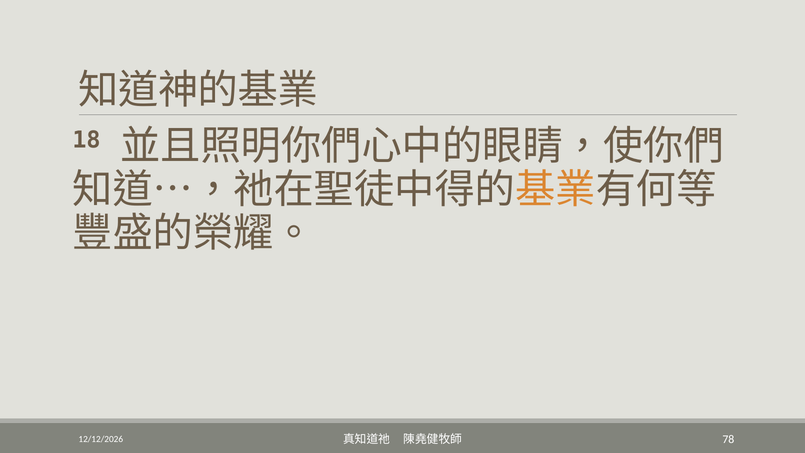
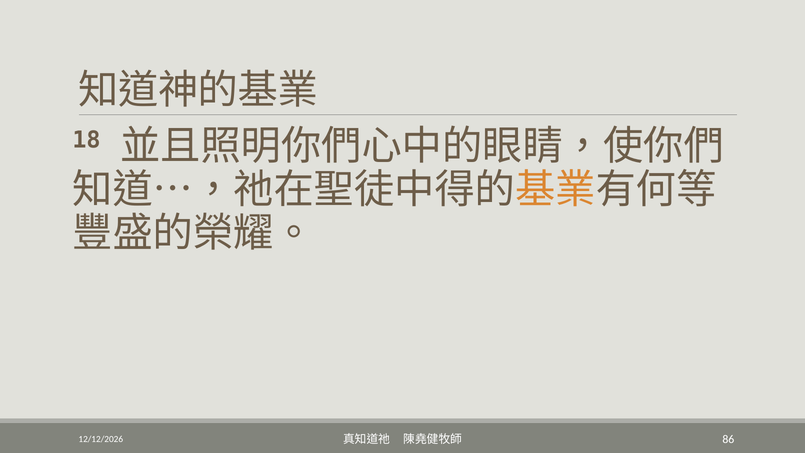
78: 78 -> 86 (728, 439)
